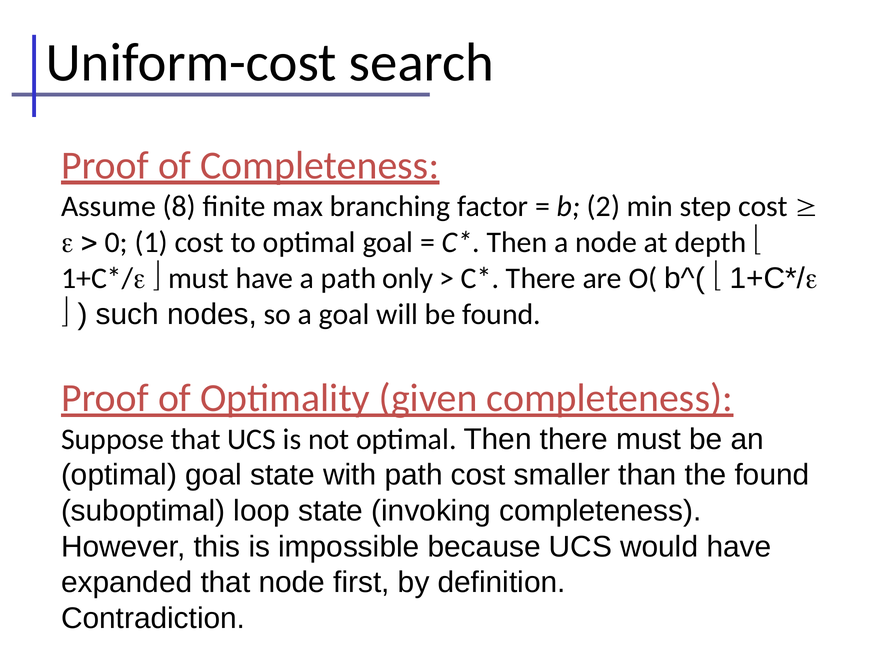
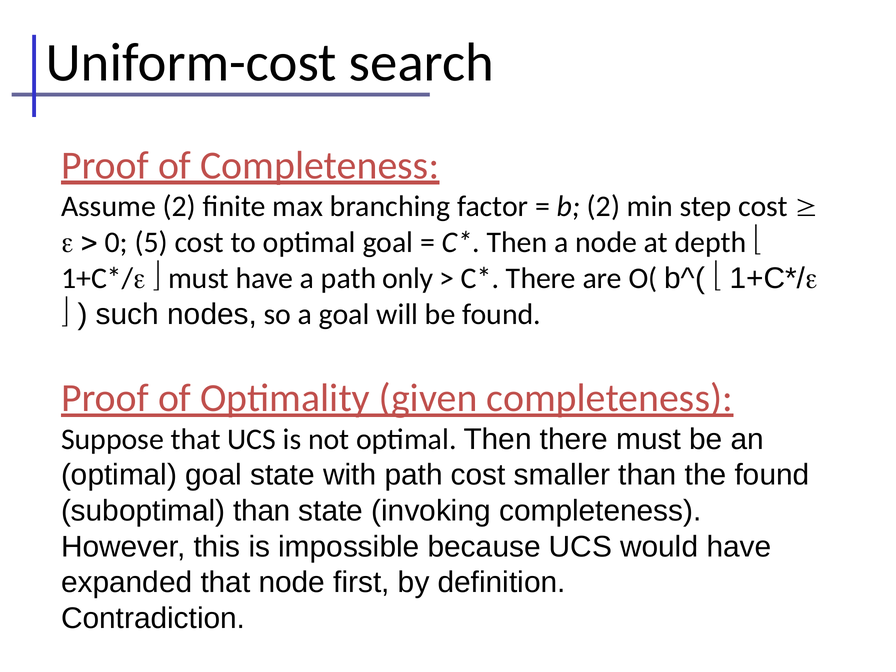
Assume 8: 8 -> 2 (179, 207)
1: 1 -> 5 (151, 242)
suboptimal loop: loop -> than (262, 511)
